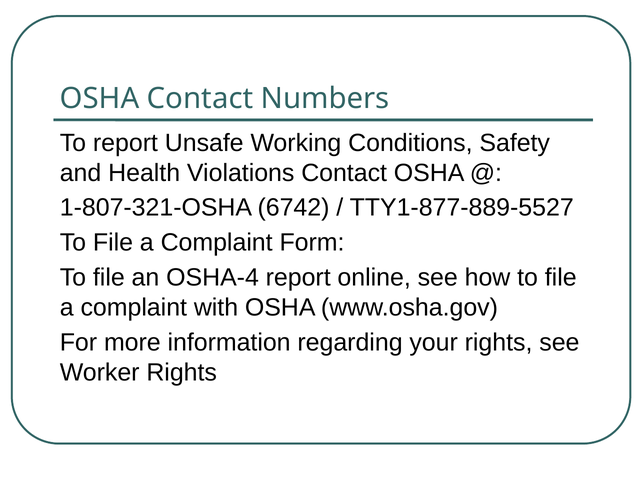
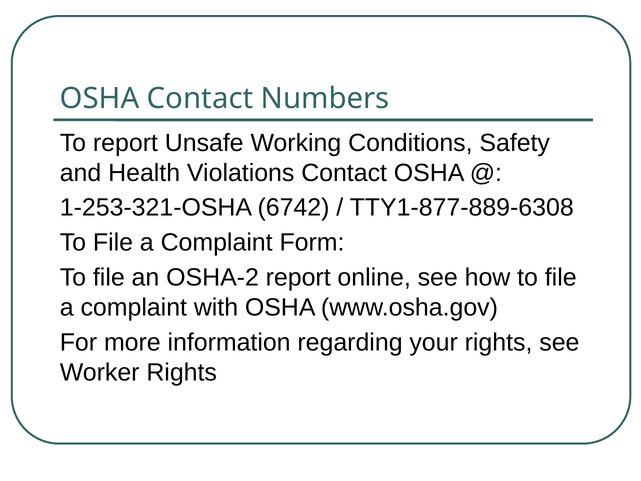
1-807-321-OSHA: 1-807-321-OSHA -> 1-253-321-OSHA (156, 208)
TTY1-877-889-5527: TTY1-877-889-5527 -> TTY1-877-889-6308 (462, 208)
OSHA-4: OSHA-4 -> OSHA-2 (213, 277)
